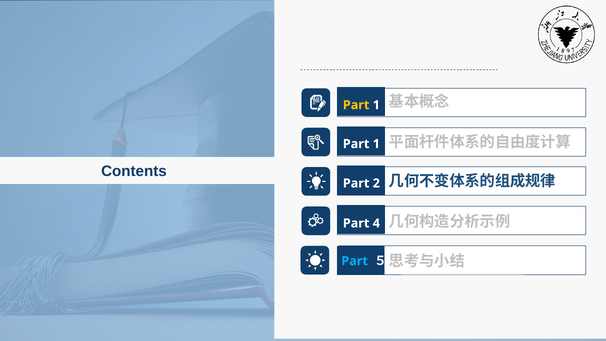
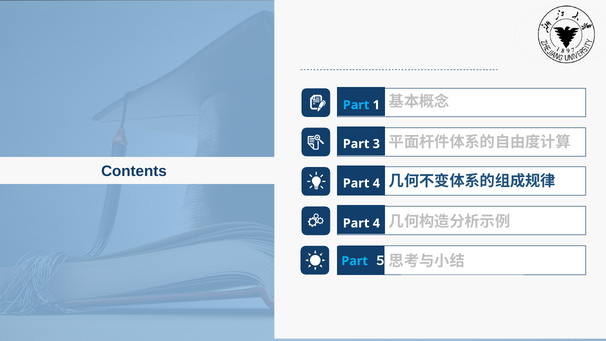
Part colour: yellow -> light blue (356, 105)
1: 1 -> 3 (376, 144)
2: 2 -> 4 (376, 183)
